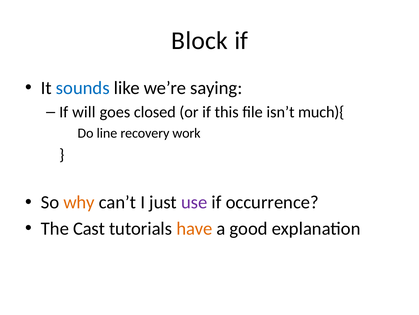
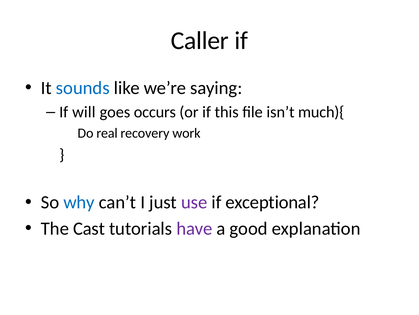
Block: Block -> Caller (200, 41)
closed: closed -> occurs (155, 112)
line: line -> real (107, 133)
why colour: orange -> blue (79, 202)
occurrence: occurrence -> exceptional (272, 202)
have colour: orange -> purple (194, 228)
